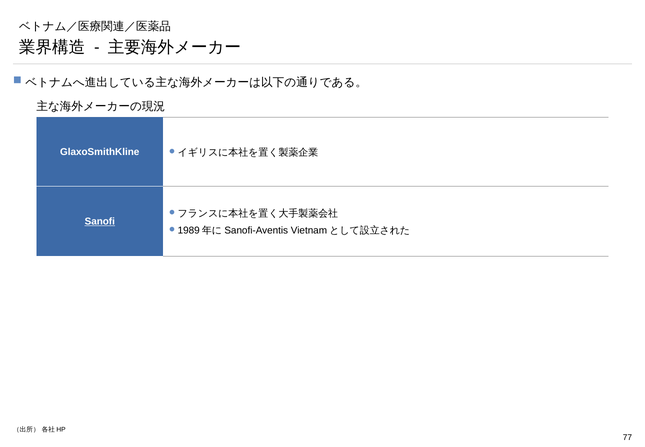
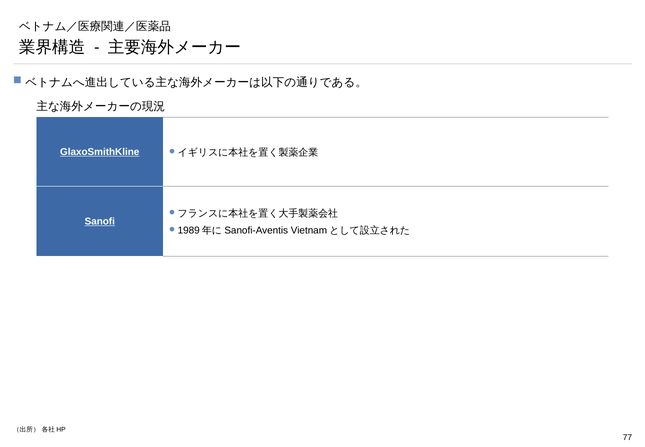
GlaxoSmithKline underline: none -> present (100, 152)
